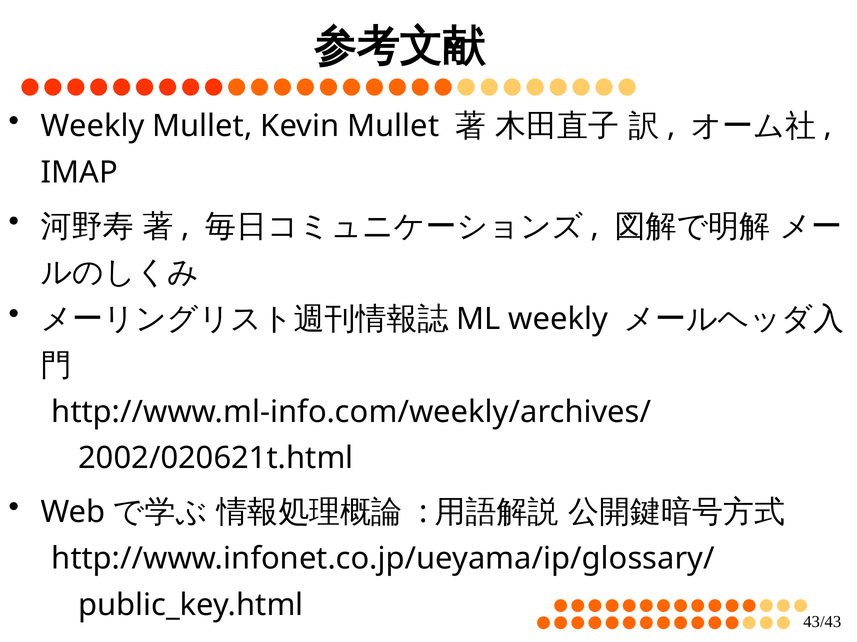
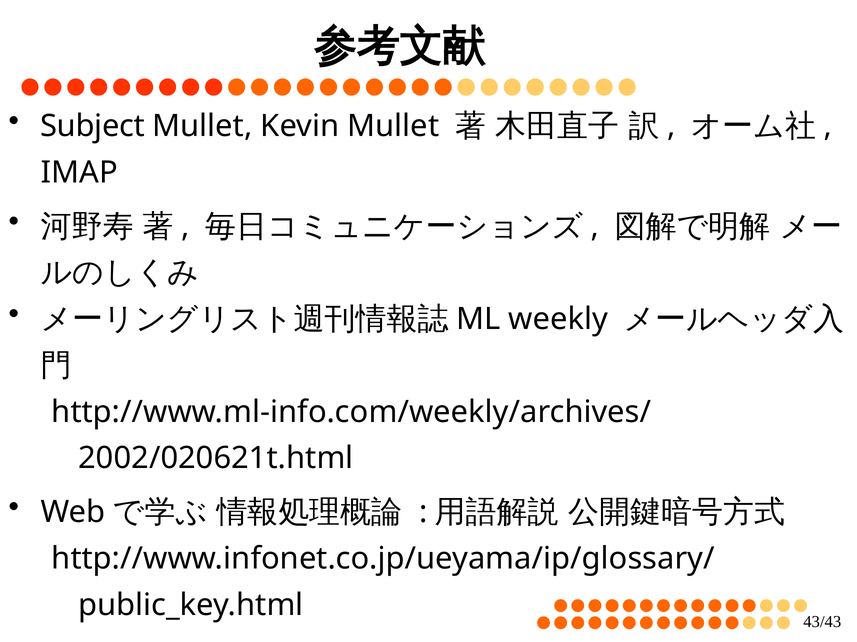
Weekly: Weekly -> Subject (93, 126)
